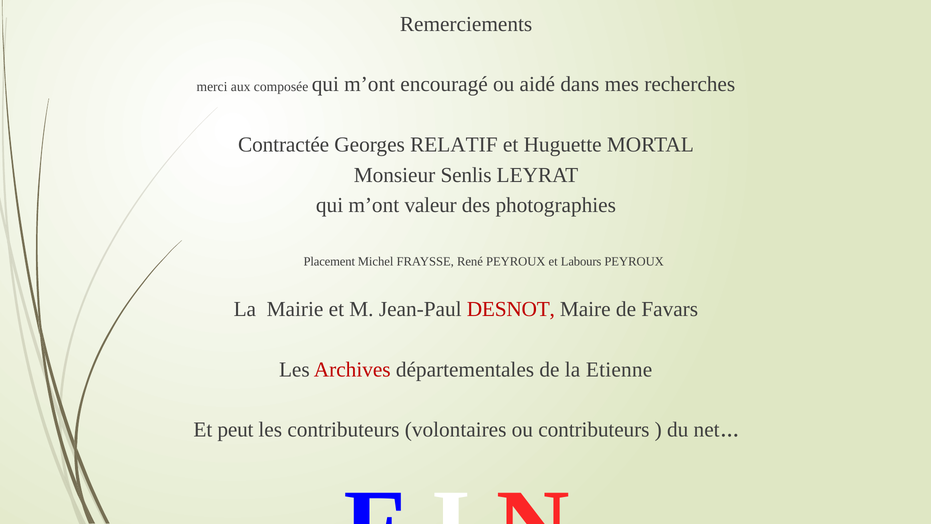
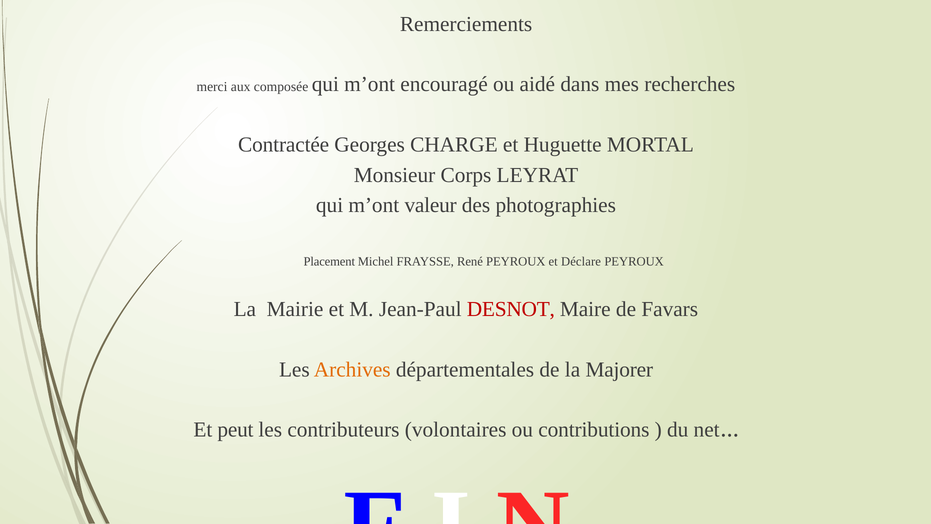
RELATIF: RELATIF -> CHARGE (454, 145)
Senlis: Senlis -> Corps (466, 175)
Labours: Labours -> Déclare (581, 262)
Archives colour: red -> orange (352, 369)
Etienne: Etienne -> Majorer (619, 369)
ou contributeurs: contributeurs -> contributions (594, 430)
